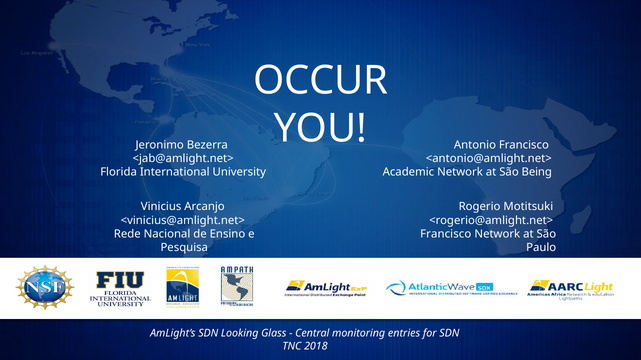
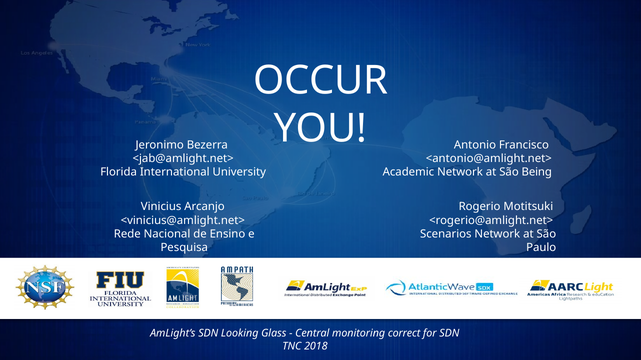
Francisco: Francisco -> Scenarios (446, 234)
entries: entries -> correct (404, 334)
